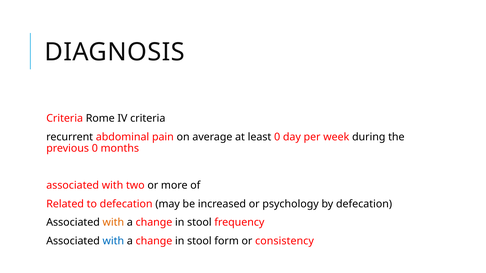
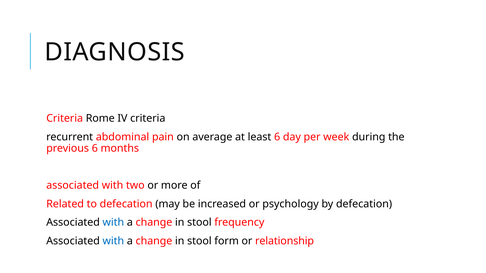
least 0: 0 -> 6 (277, 137)
previous 0: 0 -> 6 (95, 149)
with colour: orange -> blue (113, 223)
consistency: consistency -> relationship (285, 241)
